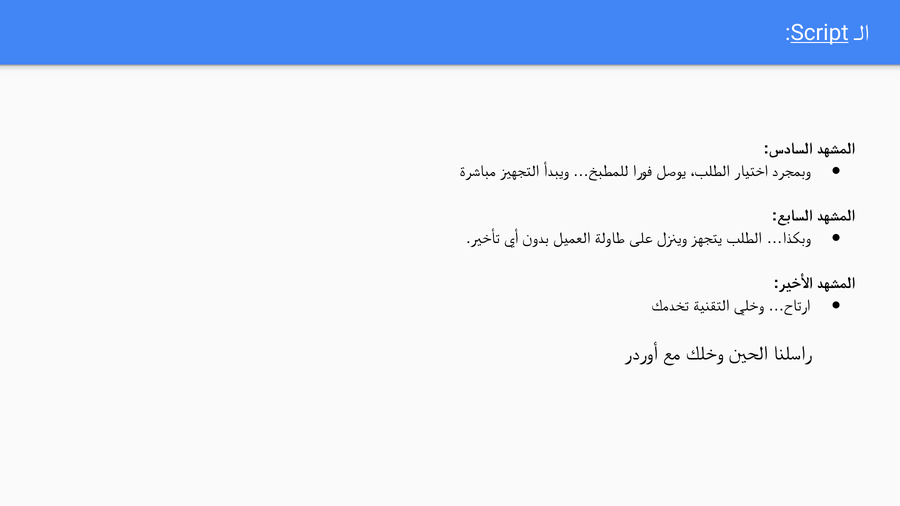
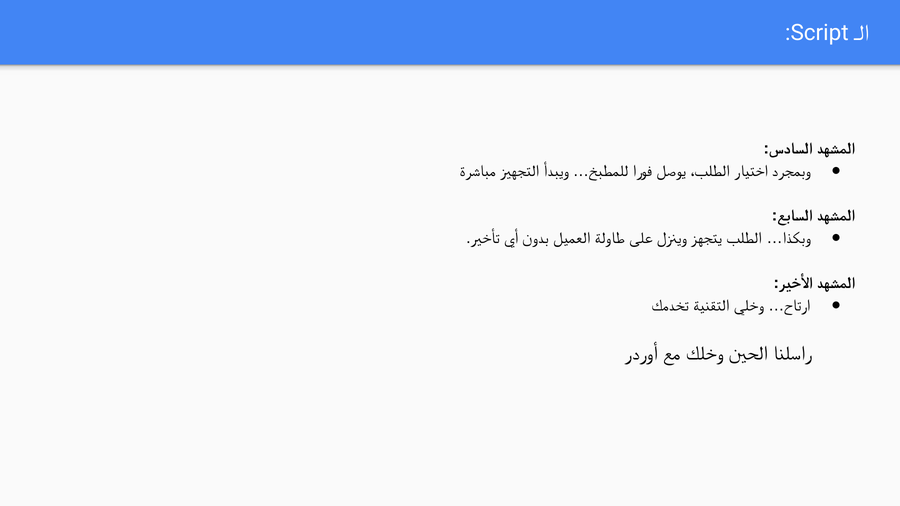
Script underline: present -> none (820, 33)
